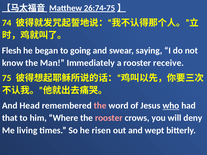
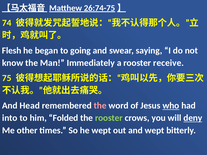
that: that -> into (10, 118)
Where: Where -> Folded (63, 118)
rooster colour: pink -> light green (109, 118)
deny underline: none -> present (193, 118)
living: living -> other (27, 131)
he risen: risen -> wept (101, 131)
